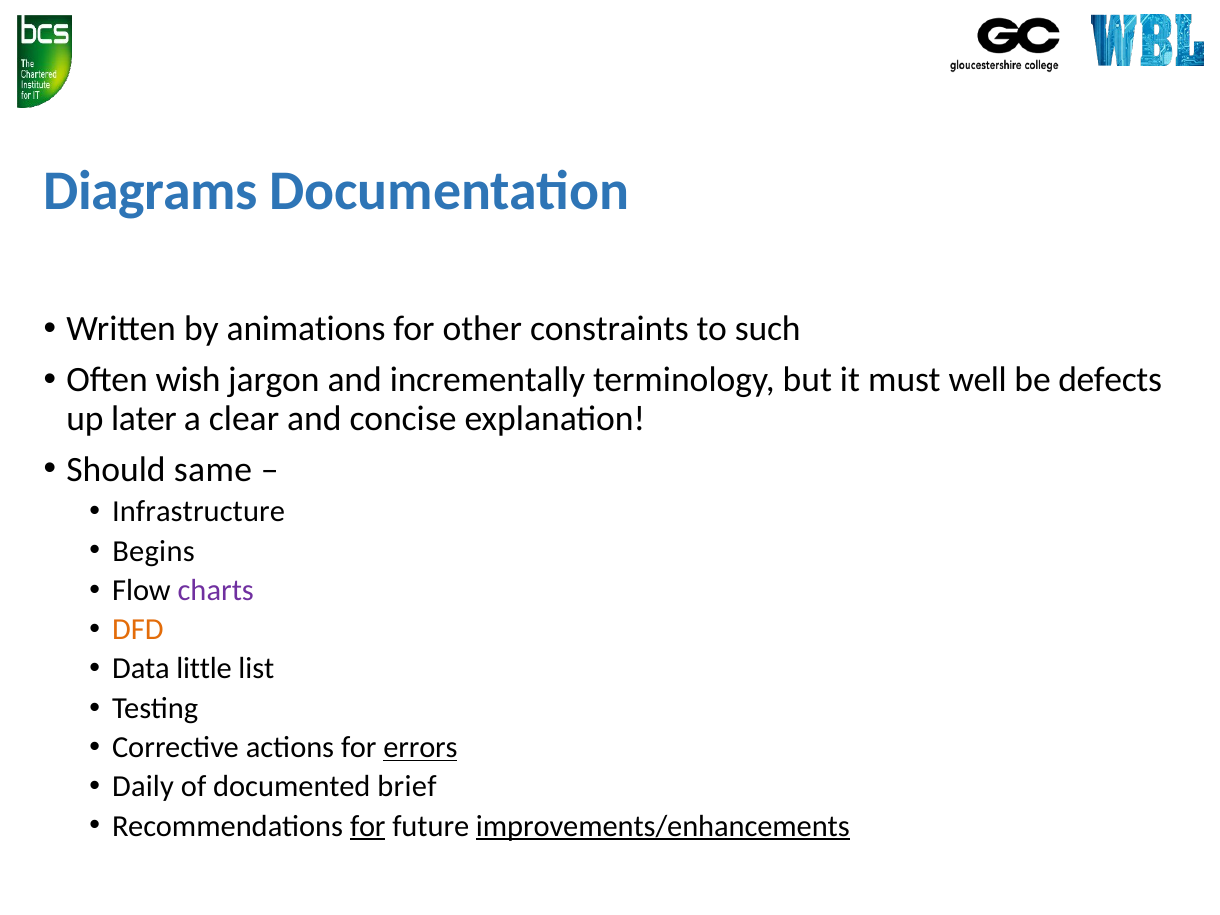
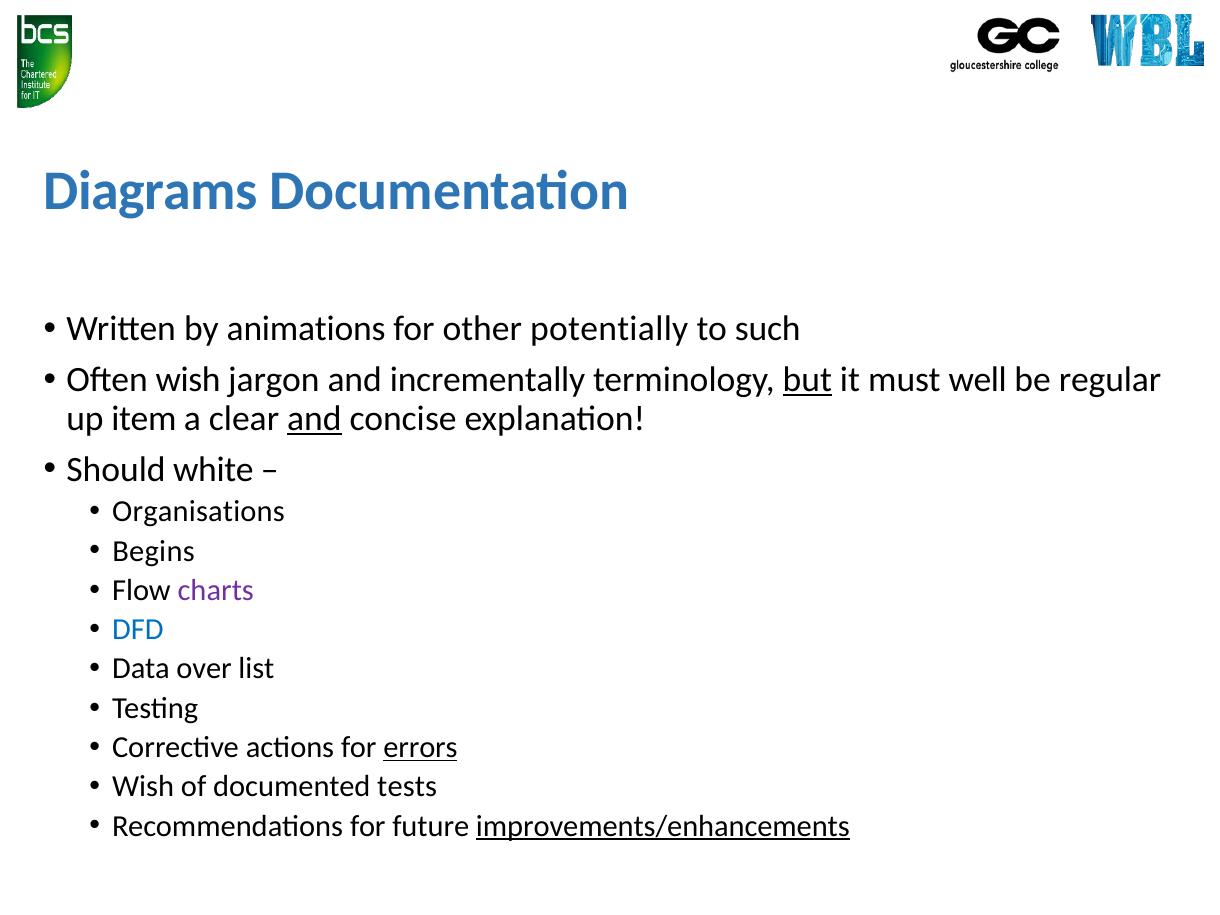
constraints: constraints -> potentially (609, 329)
but underline: none -> present (807, 380)
defects: defects -> regular (1110, 380)
later: later -> item (144, 418)
and underline: none -> present (314, 418)
same: same -> white (213, 470)
Infrastructure: Infrastructure -> Organisations (198, 512)
DFD colour: orange -> blue (138, 630)
little: little -> over (204, 669)
Daily: Daily -> Wish (143, 787)
brief: brief -> tests (407, 787)
for underline: present -> none (368, 826)
